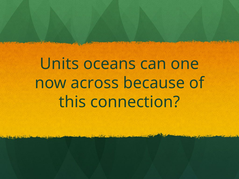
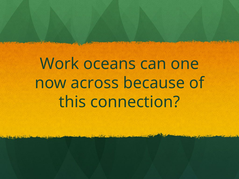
Units: Units -> Work (59, 64)
